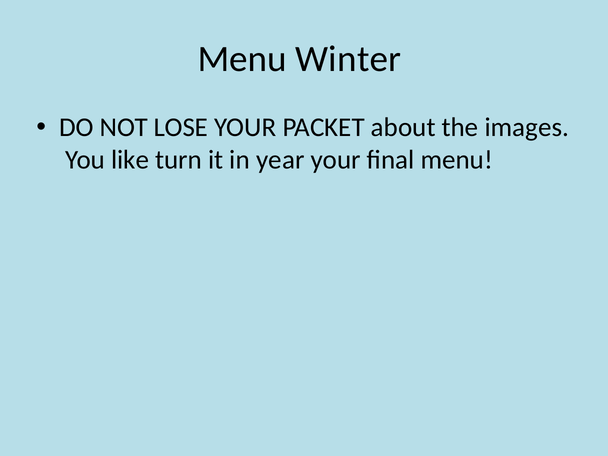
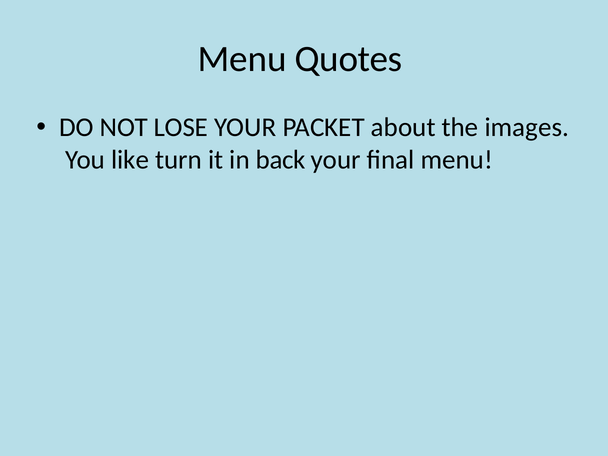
Winter: Winter -> Quotes (349, 59)
year: year -> back (281, 160)
